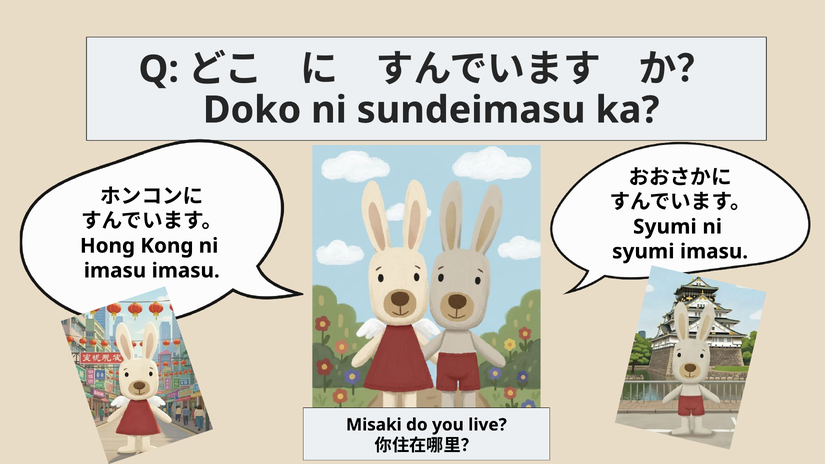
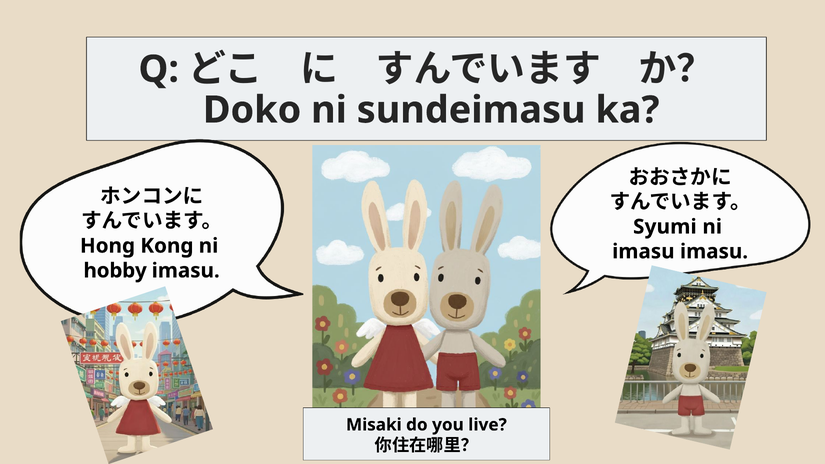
syumi: syumi -> imasu (643, 252)
imasu: imasu -> hobby (115, 271)
